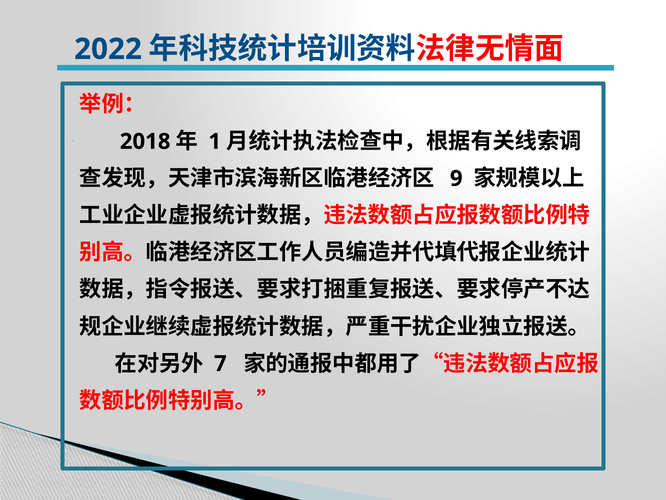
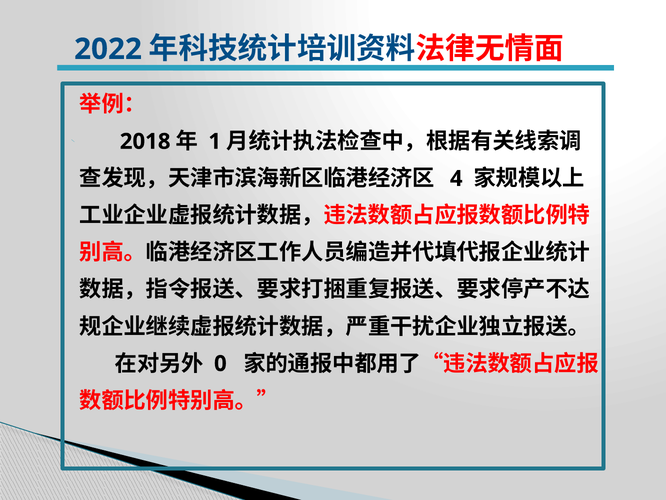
9: 9 -> 4 (456, 178)
7: 7 -> 0 (220, 363)
